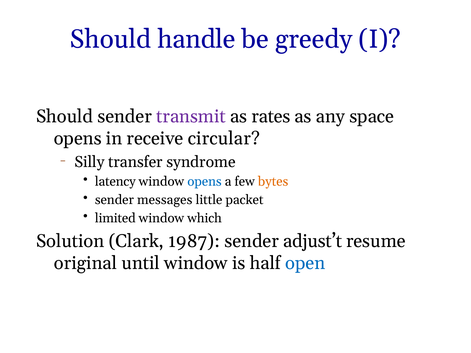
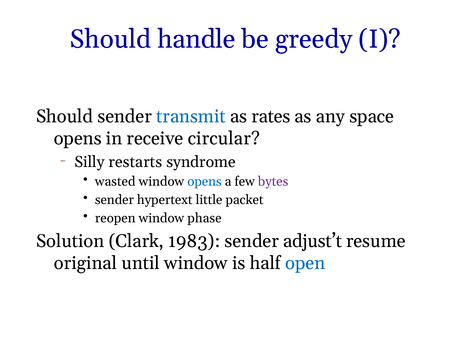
transmit colour: purple -> blue (191, 117)
transfer: transfer -> restarts (135, 162)
latency: latency -> wasted (115, 182)
bytes colour: orange -> purple (273, 182)
messages: messages -> hypertext (165, 200)
limited: limited -> reopen (115, 218)
which: which -> phase (205, 218)
1987: 1987 -> 1983 (194, 241)
